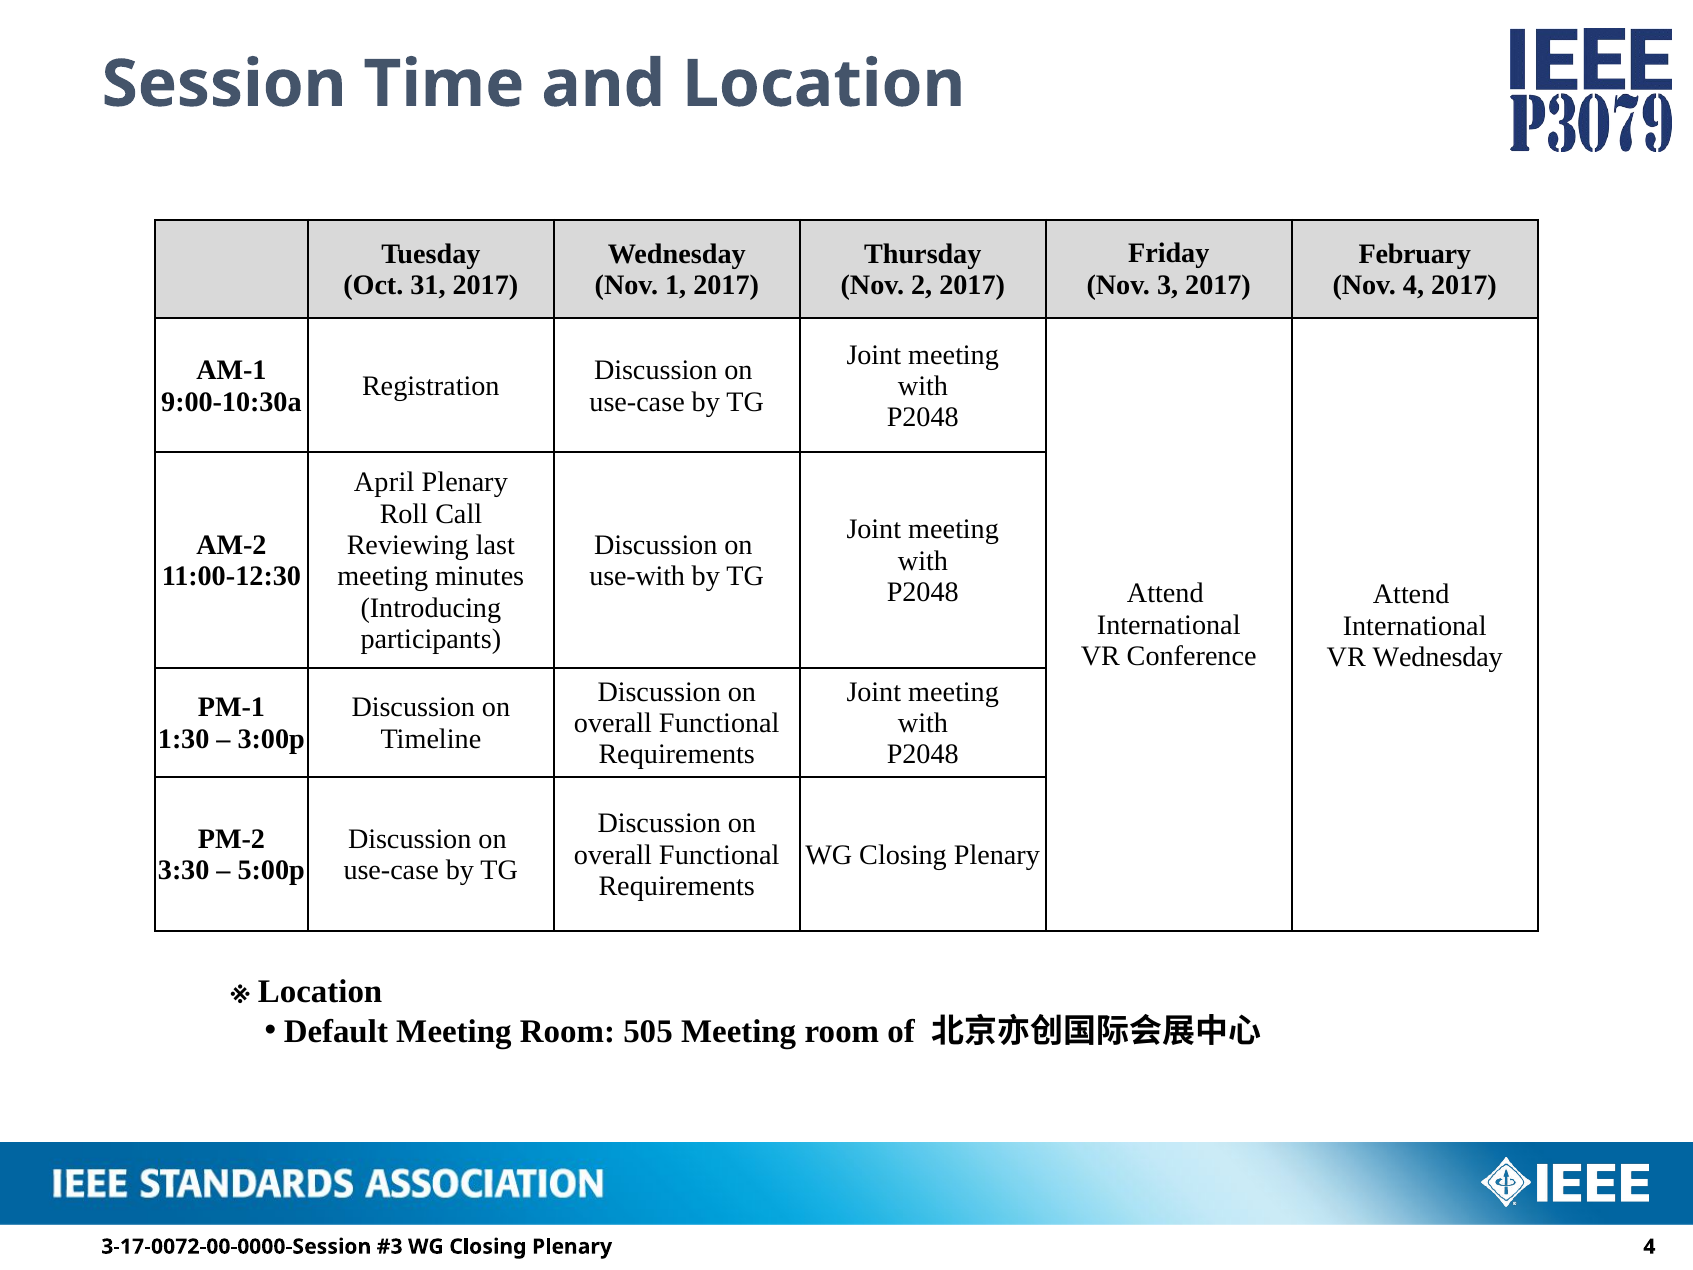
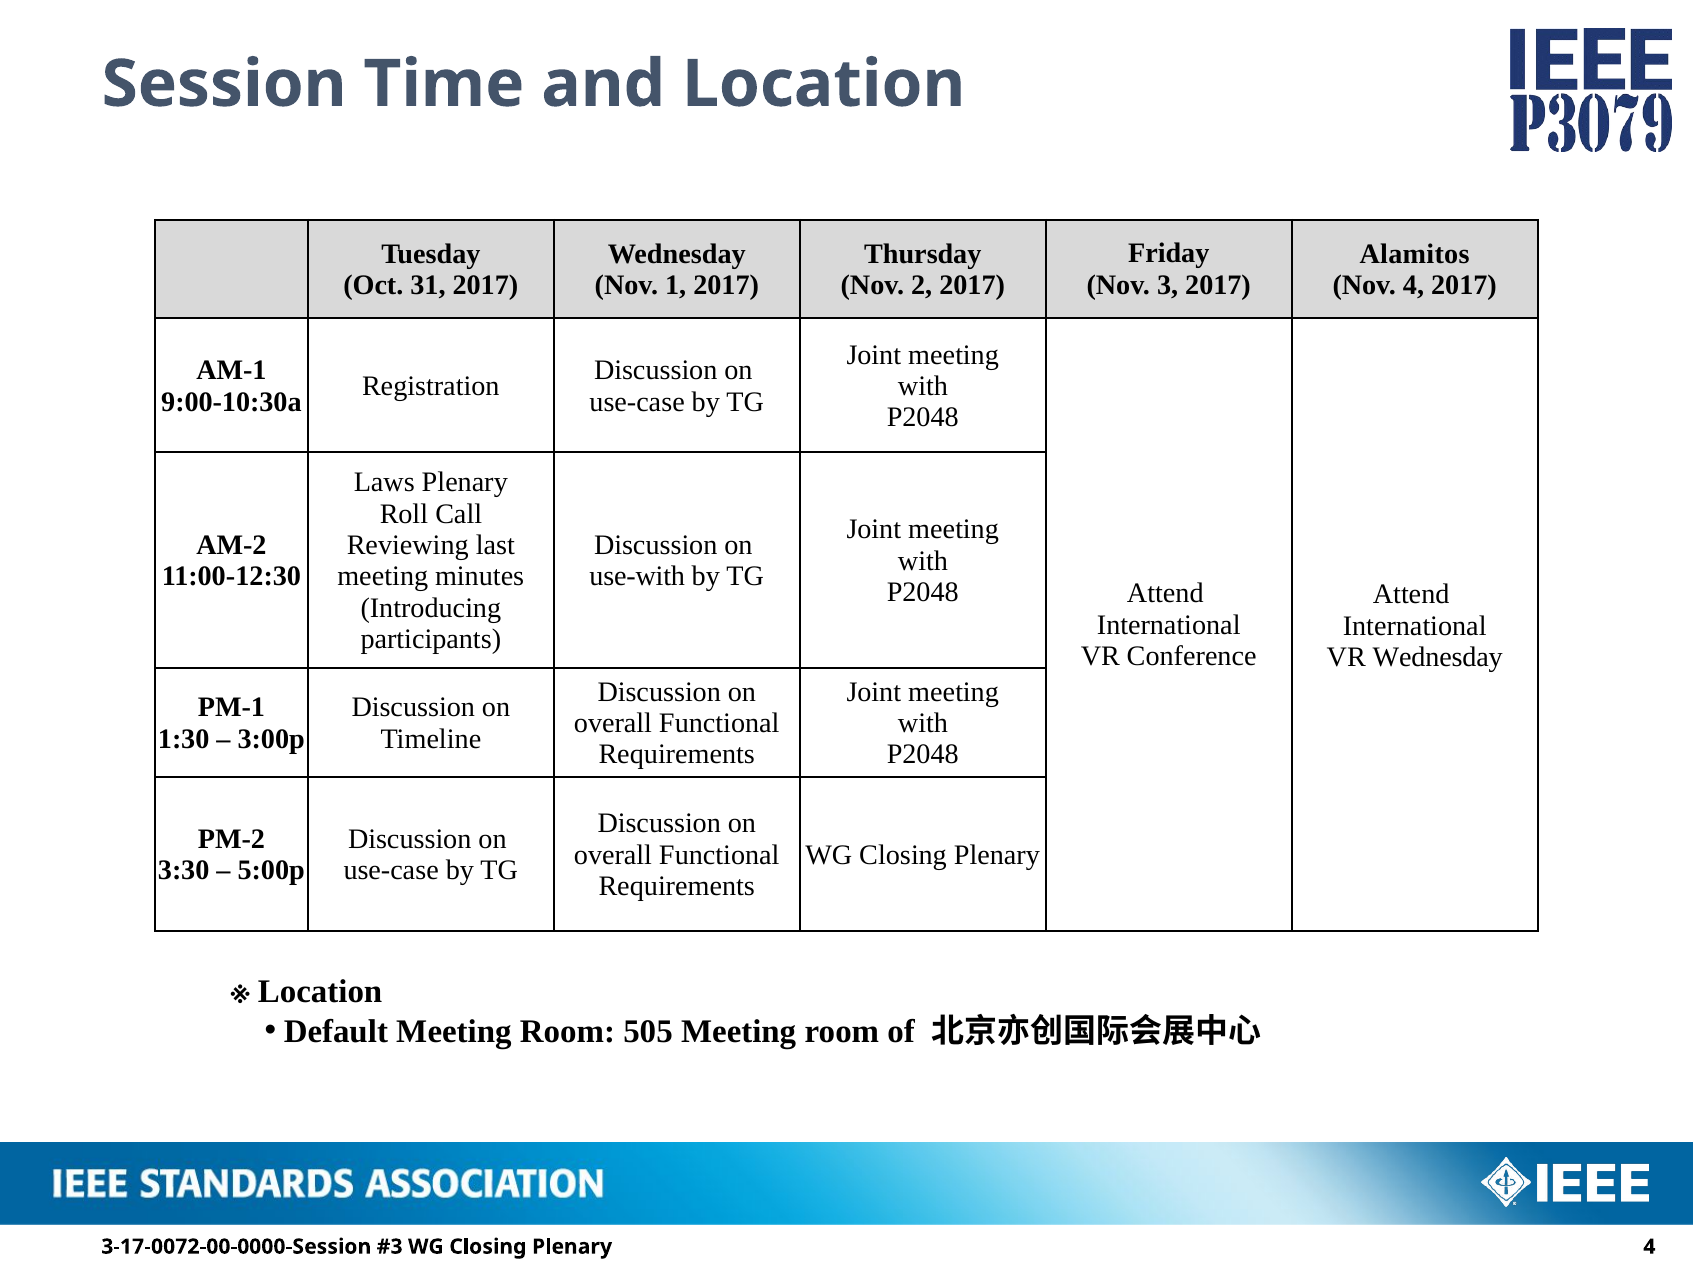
February: February -> Alamitos (1415, 254)
April: April -> Laws (384, 482)
